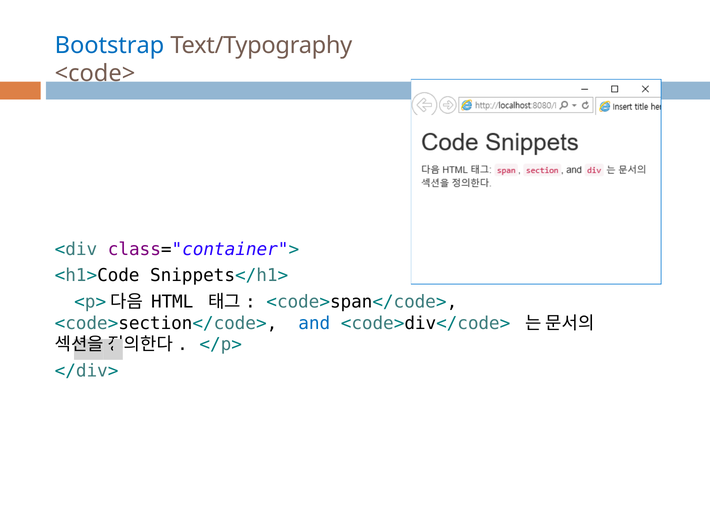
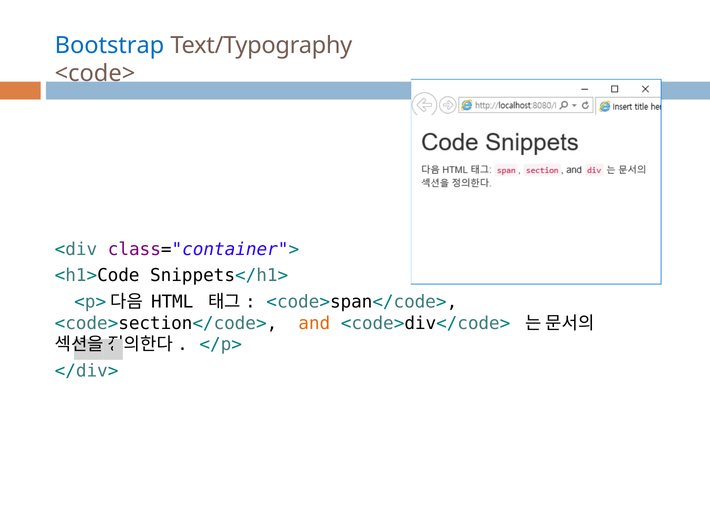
and colour: blue -> orange (314, 324)
